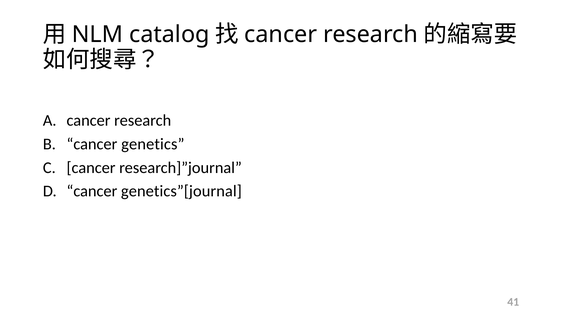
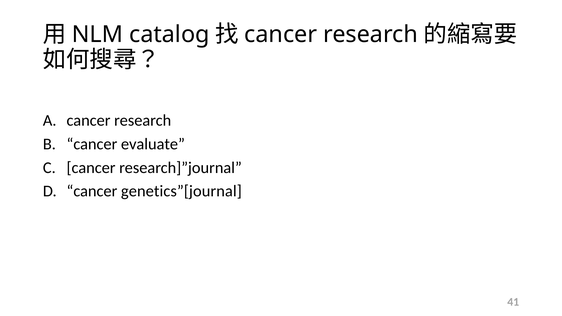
genetics: genetics -> evaluate (153, 144)
